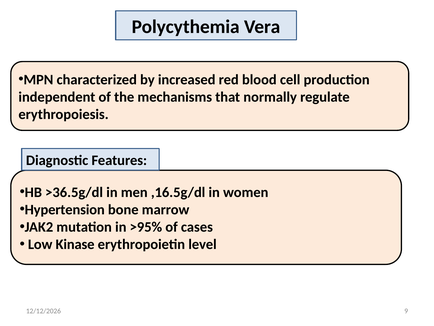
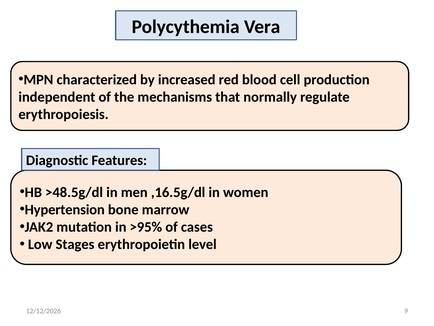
>36.5g/dl: >36.5g/dl -> >48.5g/dl (74, 192)
Kinase: Kinase -> Stages (75, 244)
